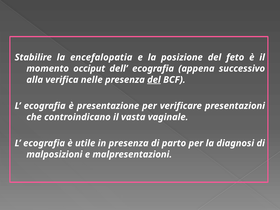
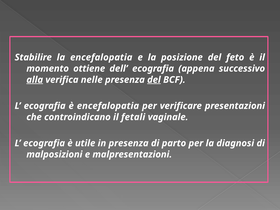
occiput: occiput -> ottiene (89, 69)
alla underline: none -> present (35, 80)
è presentazione: presentazione -> encefalopatia (108, 106)
vasta: vasta -> fetali (133, 117)
